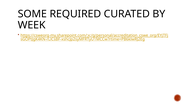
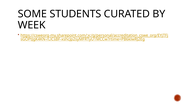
REQUIRED: REQUIRED -> STUDENTS (75, 14)
